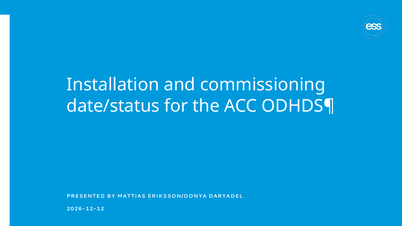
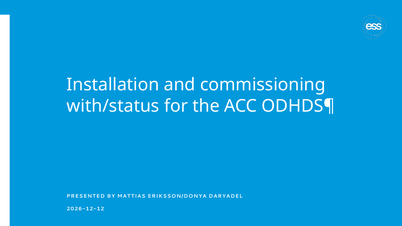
date/status: date/status -> with/status (113, 106)
